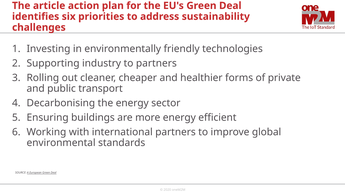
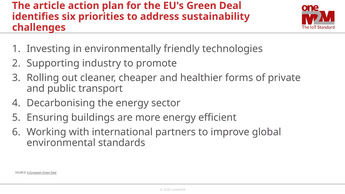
to partners: partners -> promote (156, 63)
